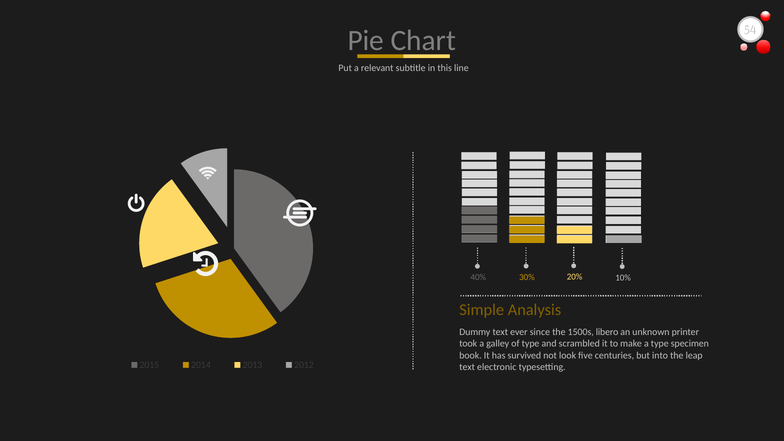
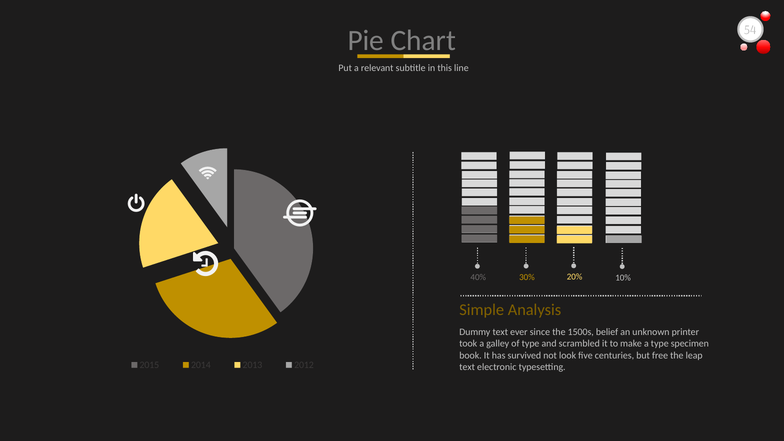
libero: libero -> belief (607, 332)
into: into -> free (660, 355)
